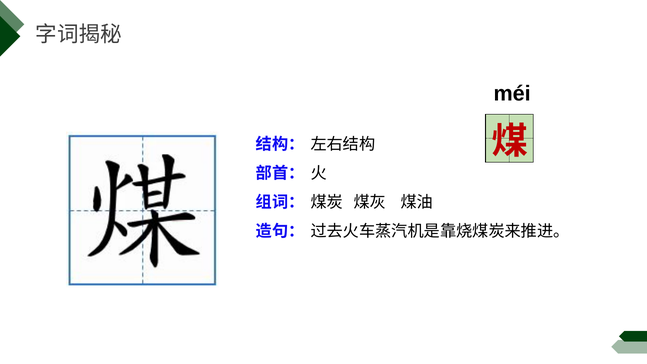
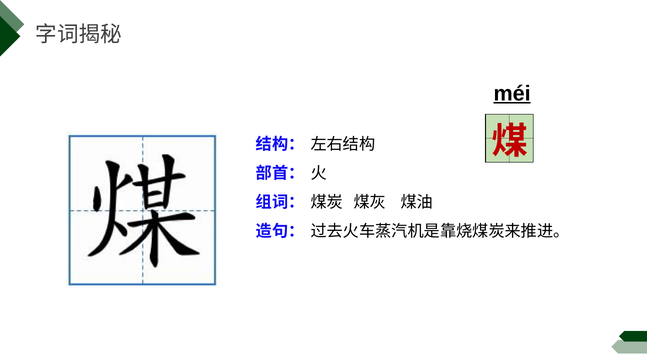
méi underline: none -> present (512, 93)
